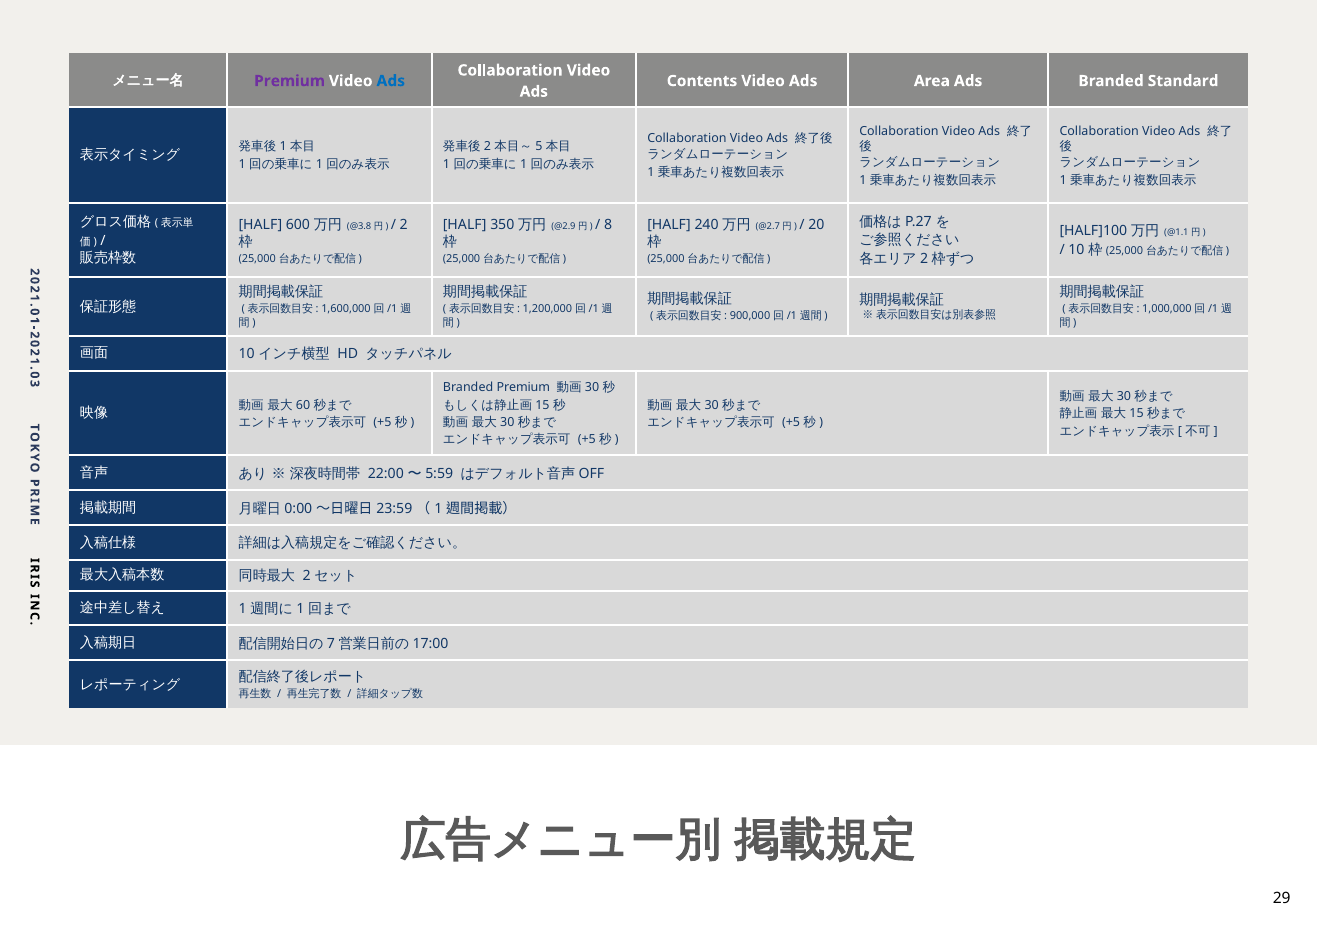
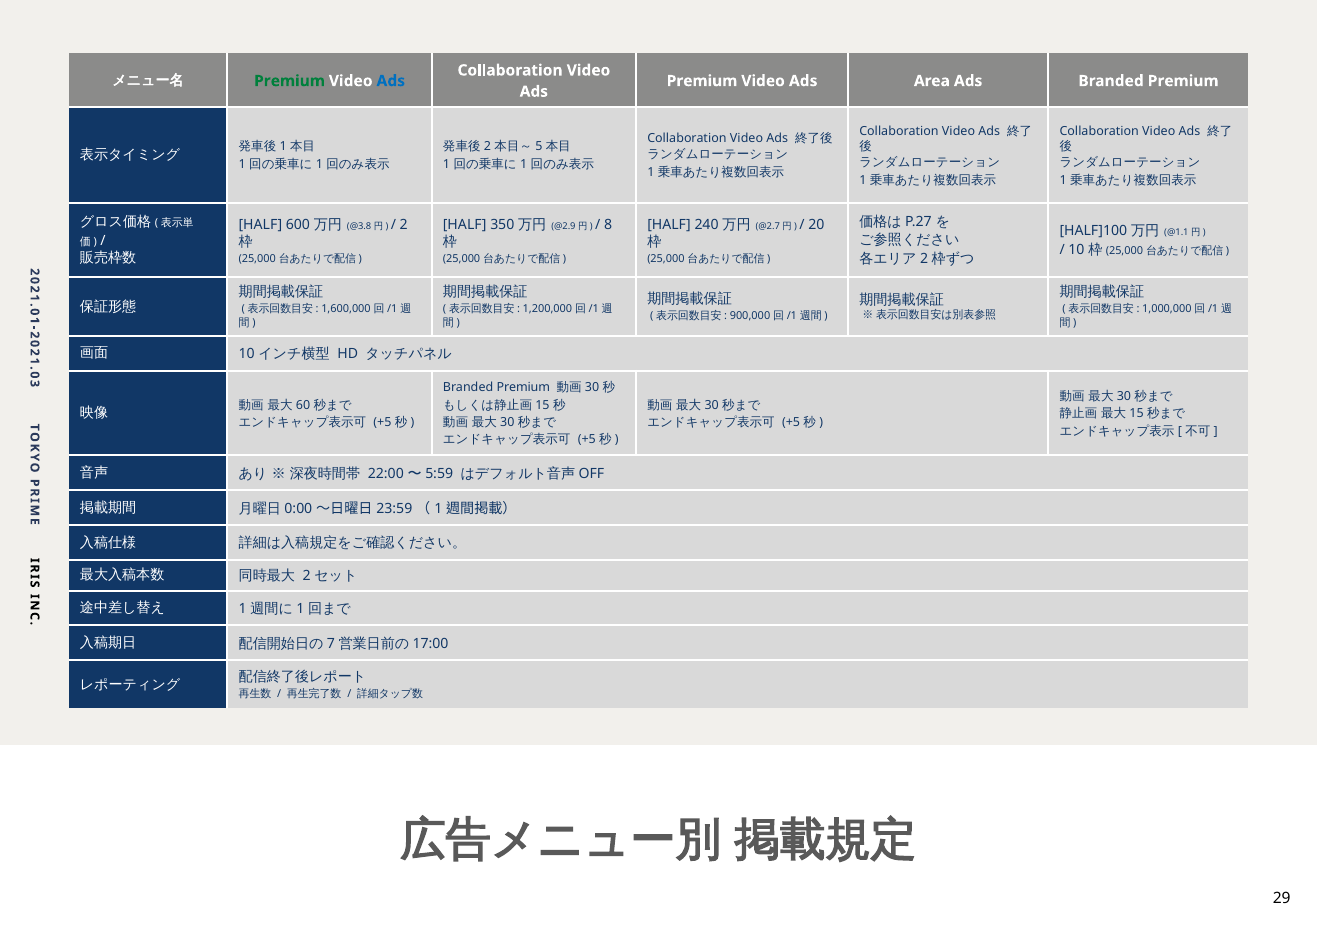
Premium colour: purple -> green (290, 81)
Contents: Contents -> Premium (702, 81)
Ads Branded Standard: Standard -> Premium (1183, 81)
